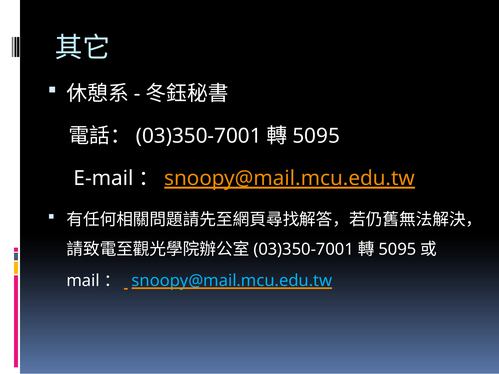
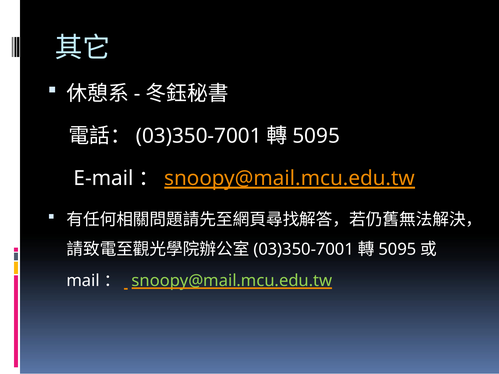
snoopy@mail.mcu.edu.tw colour: light blue -> light green (232, 281)
